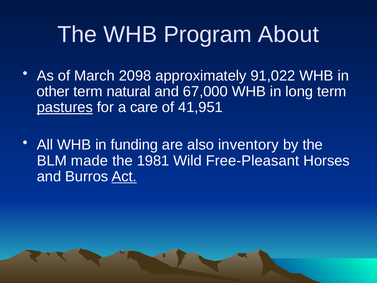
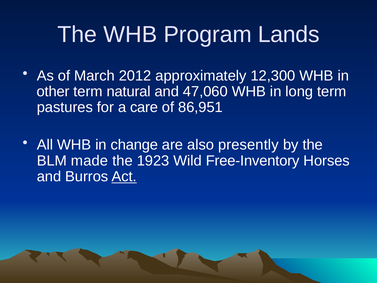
About: About -> Lands (289, 35)
2098: 2098 -> 2012 (135, 76)
91,022: 91,022 -> 12,300 (273, 76)
67,000: 67,000 -> 47,060 (205, 91)
pastures underline: present -> none (65, 107)
41,951: 41,951 -> 86,951 (200, 107)
funding: funding -> change (134, 145)
inventory: inventory -> presently (248, 145)
1981: 1981 -> 1923 (153, 161)
Free-Pleasant: Free-Pleasant -> Free-Inventory (253, 161)
